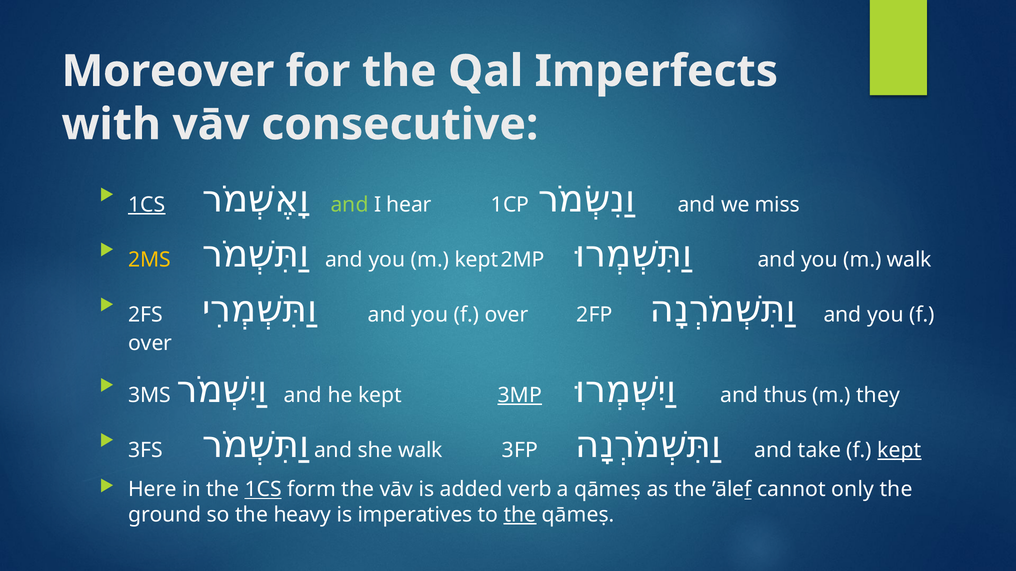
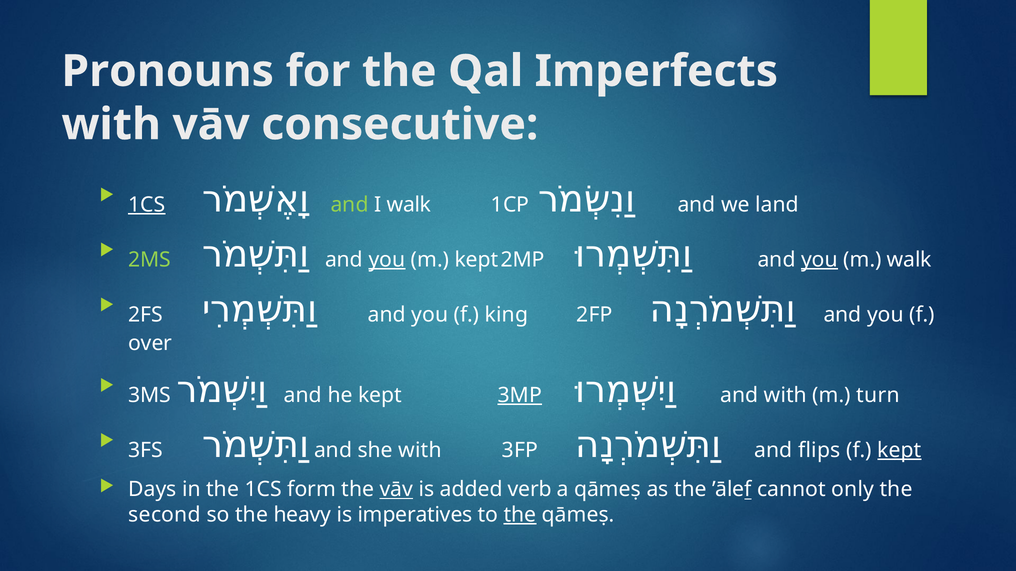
Moreover: Moreover -> Pronouns (168, 71)
I hear: hear -> walk (409, 205)
miss: miss -> land (777, 205)
you underline: none -> present (820, 260)
2MS colour: yellow -> light green (150, 260)
you underline: none -> present (387, 260)
over: over -> king (506, 315)
and thus: thus -> with (785, 396)
they: they -> turn (878, 396)
she walk: walk -> with (420, 451)
take: take -> flips (819, 451)
Here: Here -> Days (152, 490)
1CS underline: present -> none (263, 490)
vāv underline: none -> present (396, 490)
ground: ground -> second (165, 515)
